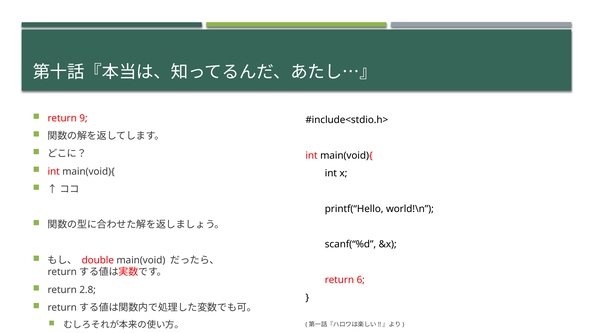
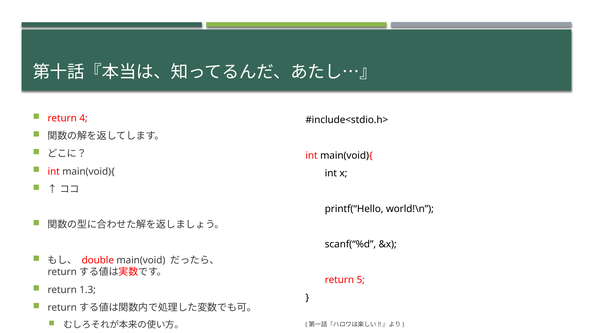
9: 9 -> 4 (84, 118)
6: 6 -> 5 (361, 280)
2.8: 2.8 -> 1.3 (88, 290)
